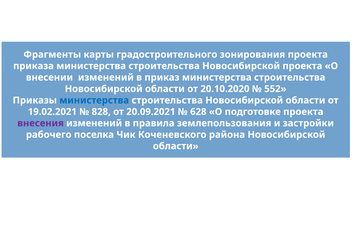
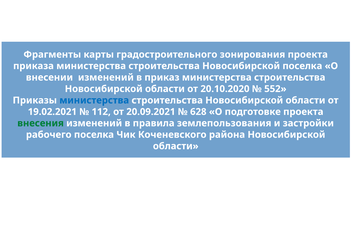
Новосибирской проекта: проекта -> поселка (302, 66)
828: 828 -> 112 (101, 112)
внесения colour: purple -> green (41, 123)
